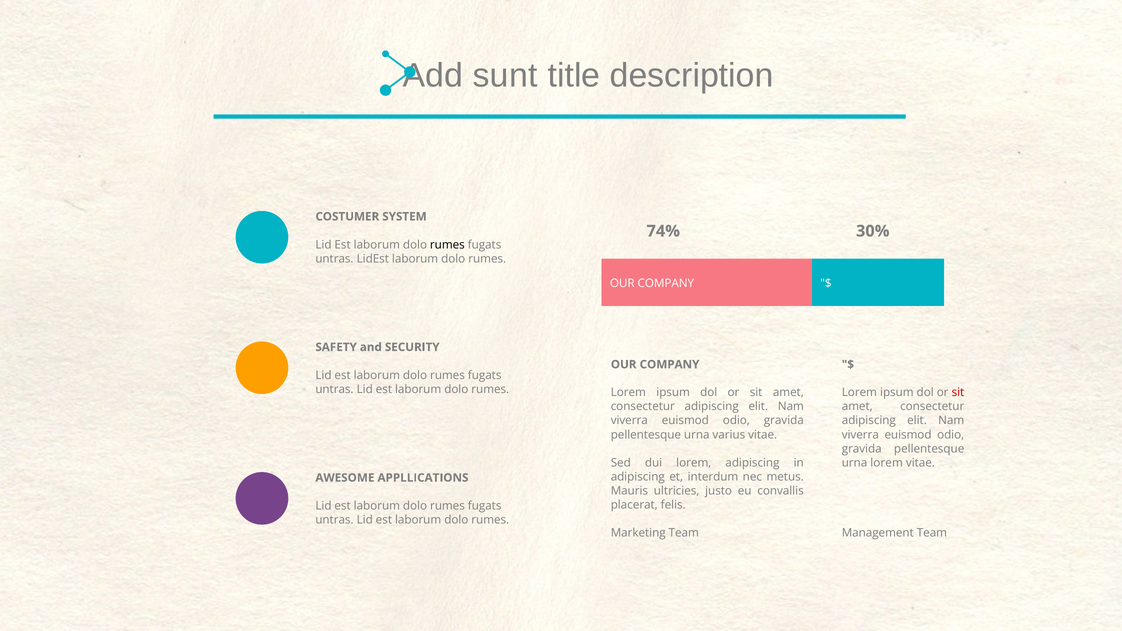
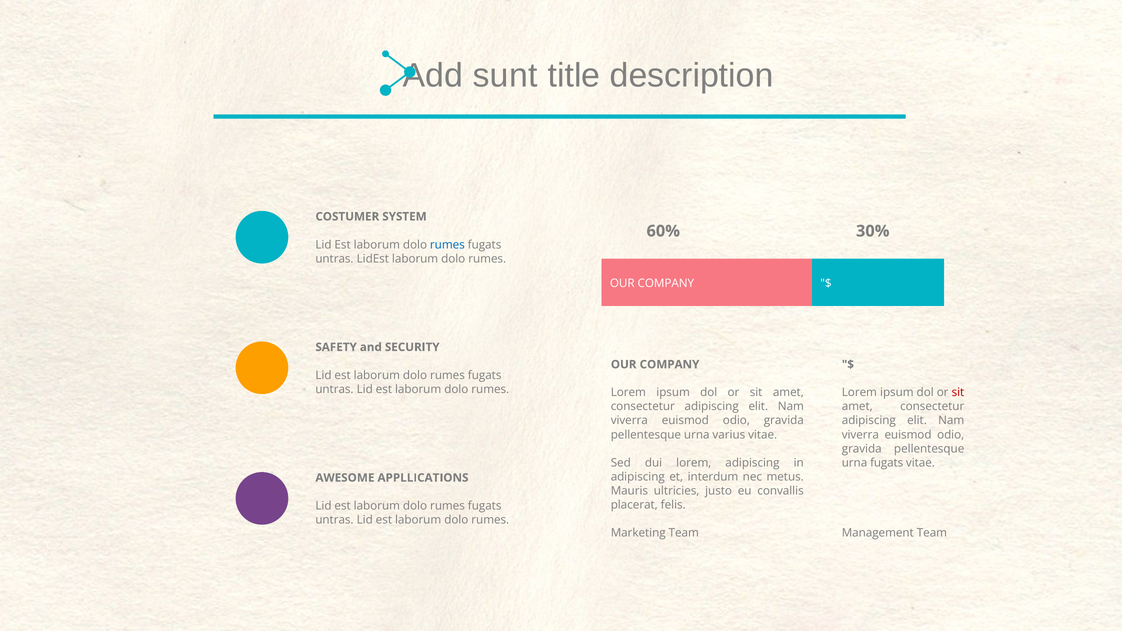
74%: 74% -> 60% (663, 231)
rumes colour: black -> blue (447, 245)
urna lorem: lorem -> fugats (887, 463)
